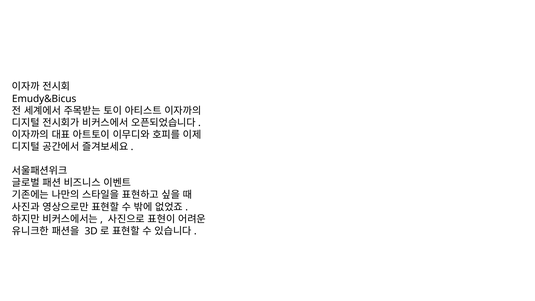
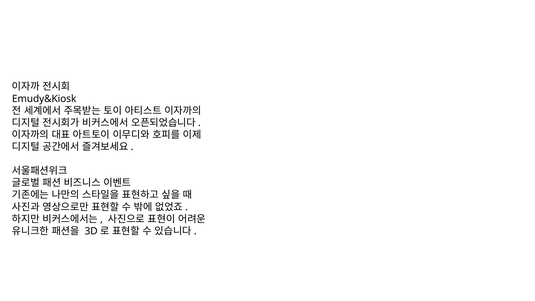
Emudy&Bicus: Emudy&Bicus -> Emudy&Kiosk (44, 99)
